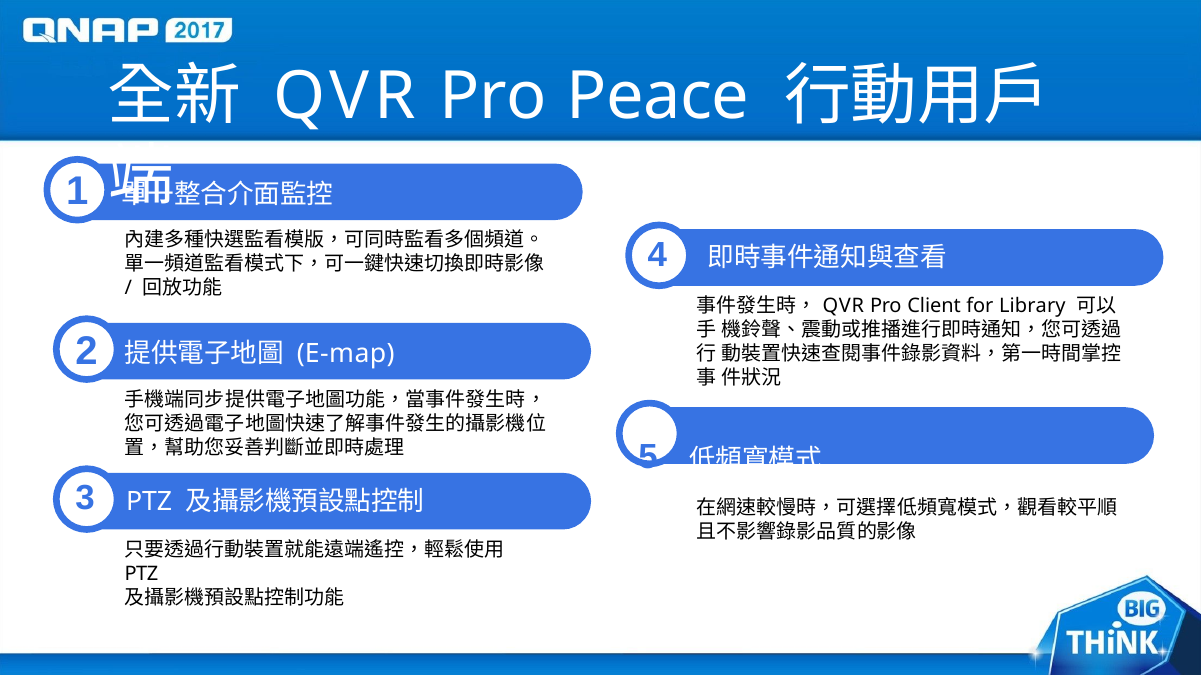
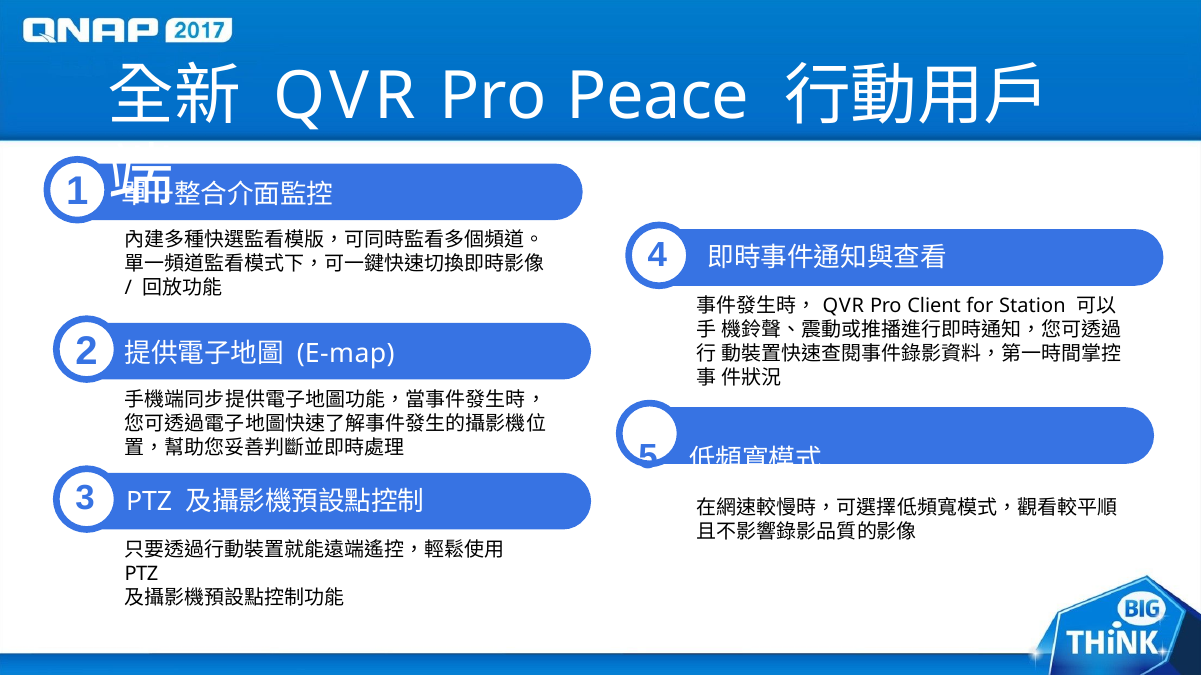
Library: Library -> Station (1032, 306)
